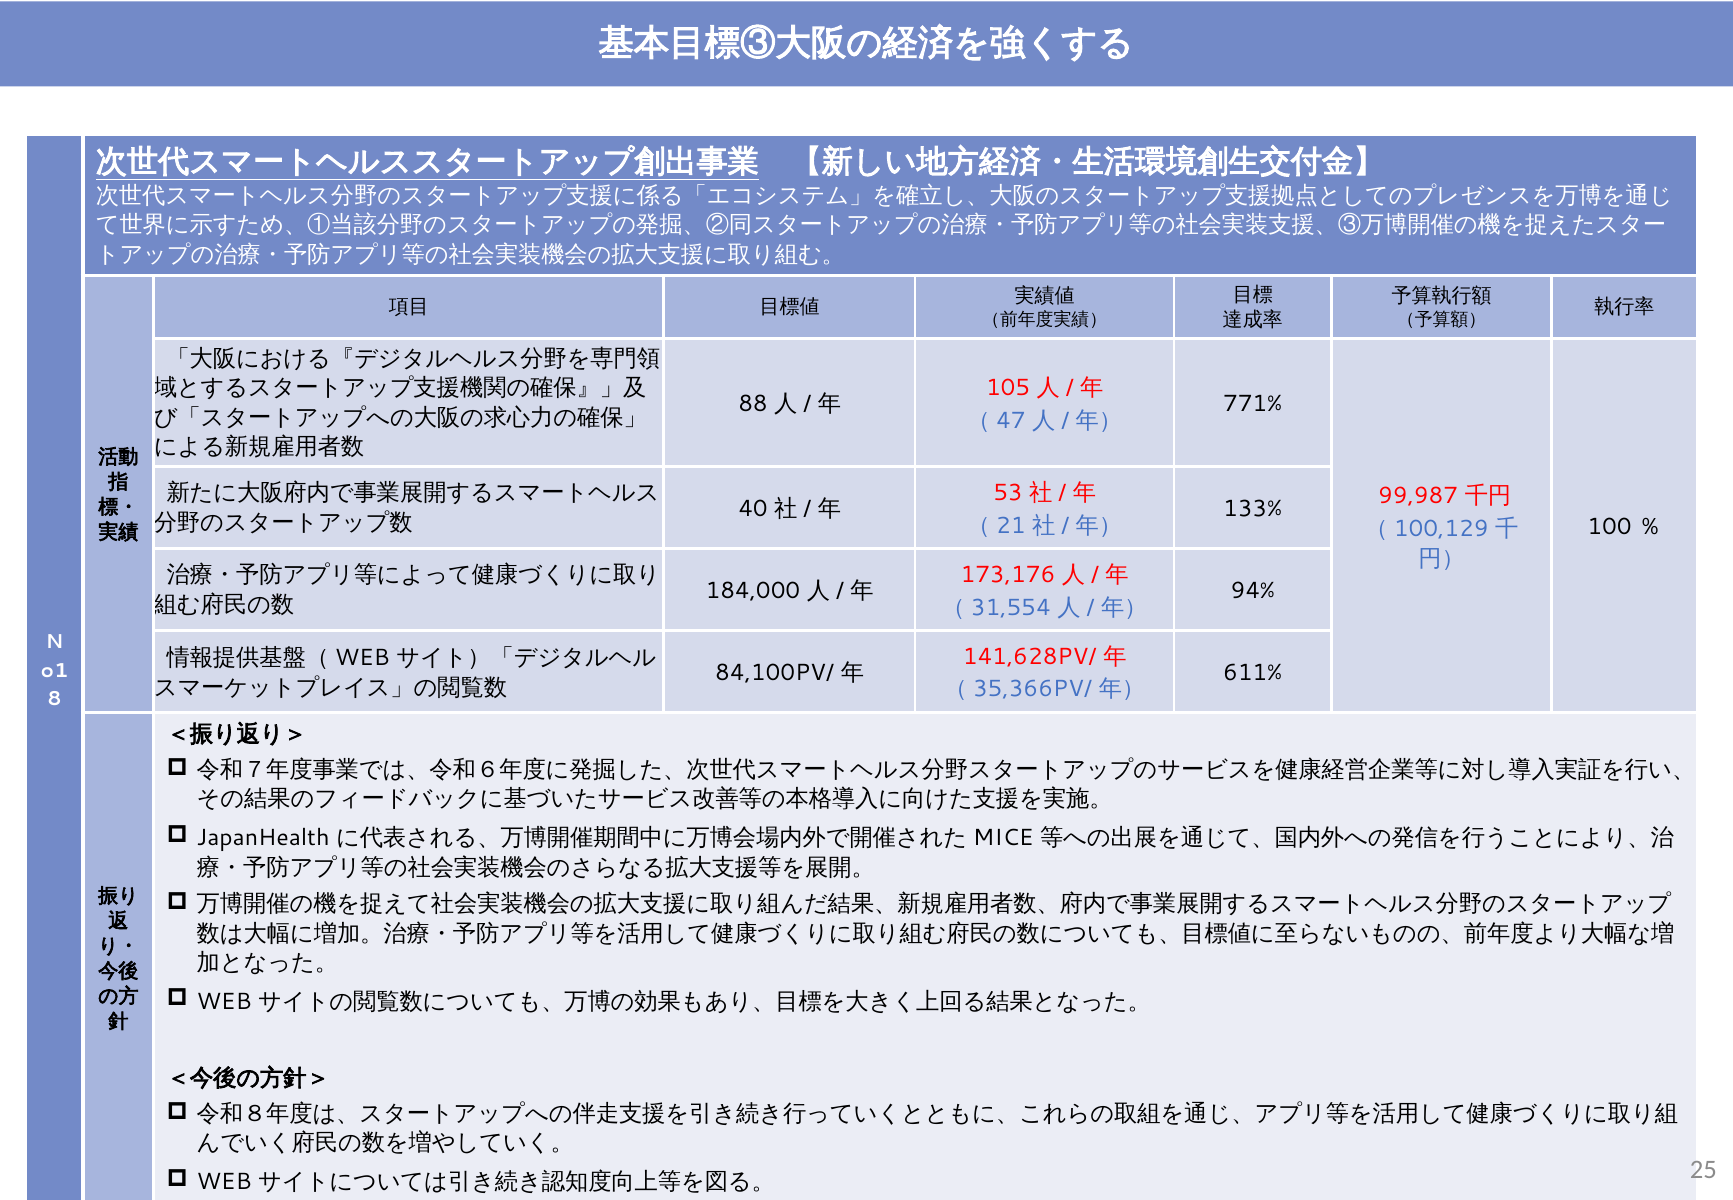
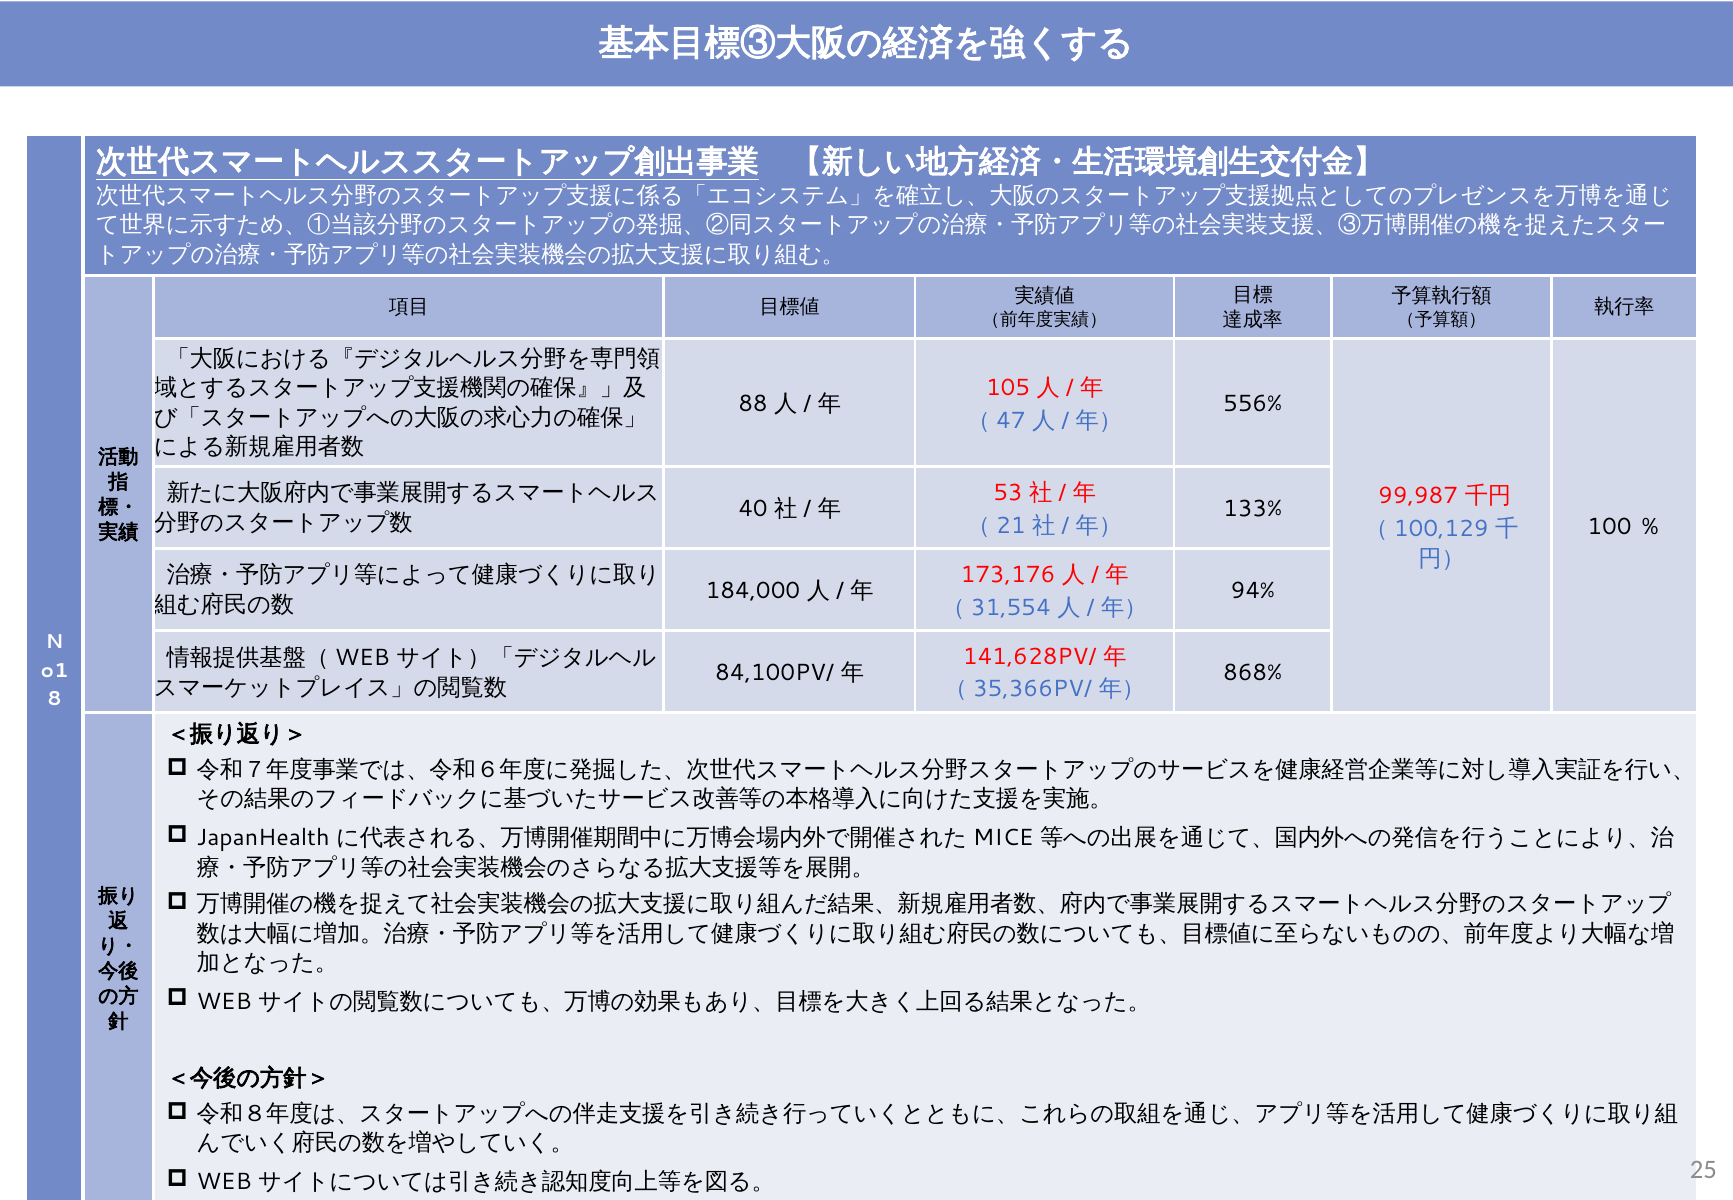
771%: 771% -> 556% (1253, 404)
611%: 611% -> 868% (1253, 673)
